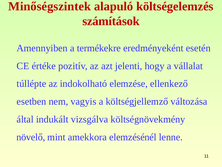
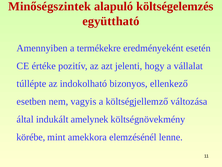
számítások: számítások -> együttható (111, 21)
elemzése: elemzése -> bizonyos (129, 83)
vizsgálva: vizsgálva -> amelynek (90, 119)
növelő: növelő -> körébe (31, 137)
